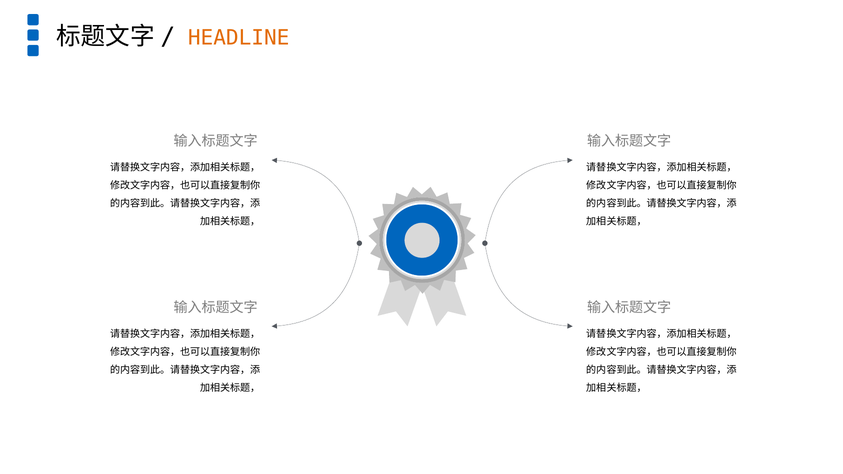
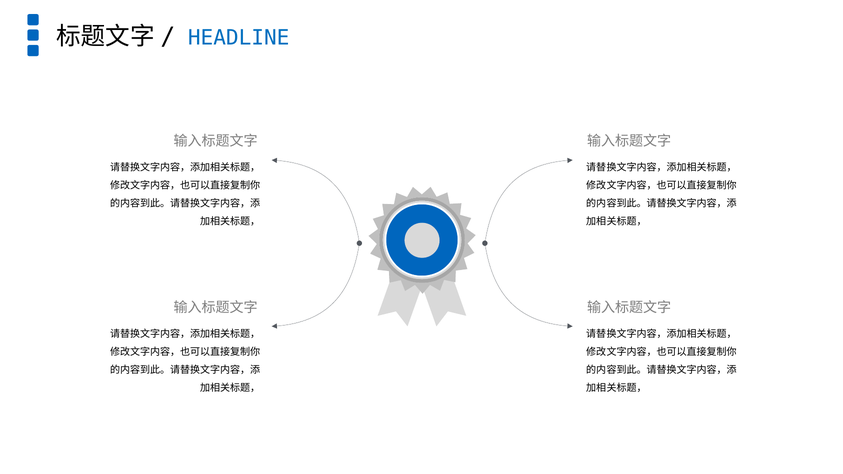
HEADLINE colour: orange -> blue (239, 38)
